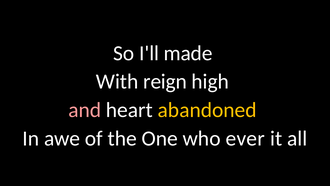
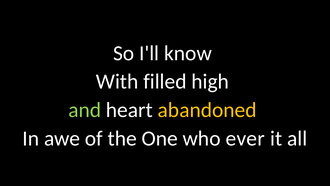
made: made -> know (188, 53)
reign: reign -> filled (165, 81)
and colour: pink -> light green (85, 110)
